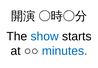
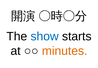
minutes colour: blue -> orange (65, 51)
